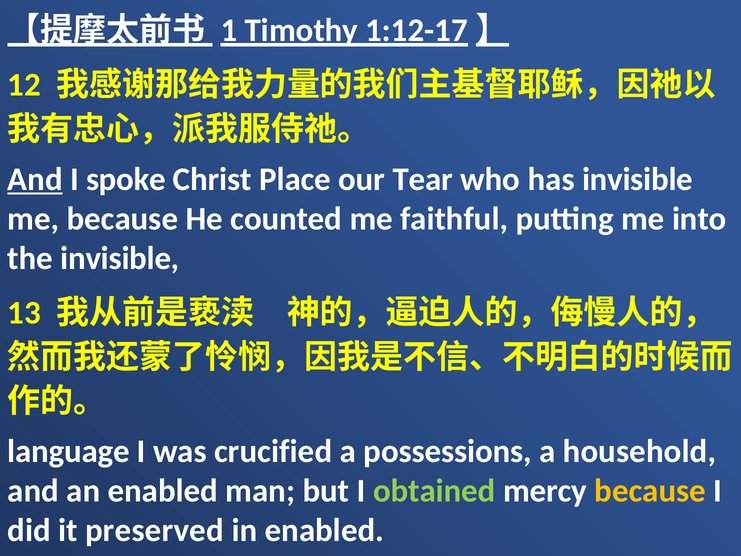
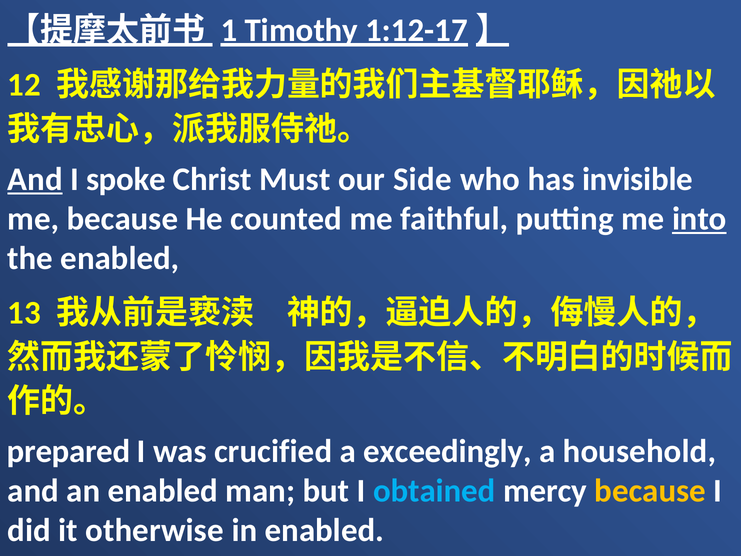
Place: Place -> Must (295, 179)
Tear: Tear -> Side (422, 179)
into underline: none -> present (699, 219)
the invisible: invisible -> enabled (120, 258)
language: language -> prepared (69, 451)
possessions: possessions -> exceedingly (448, 451)
obtained colour: light green -> light blue (434, 491)
preserved: preserved -> otherwise (154, 530)
